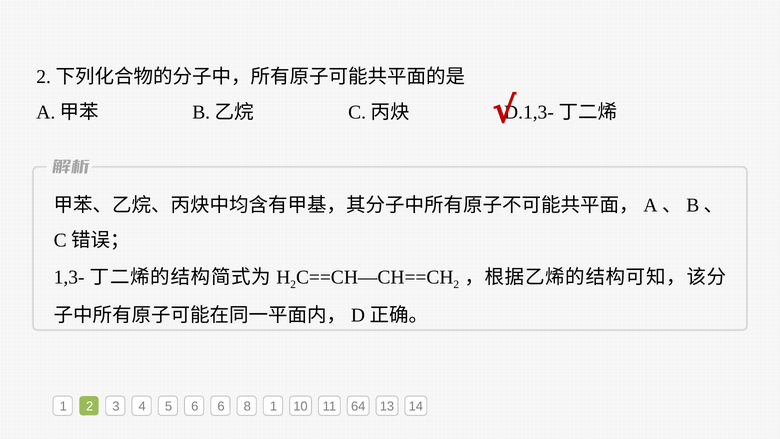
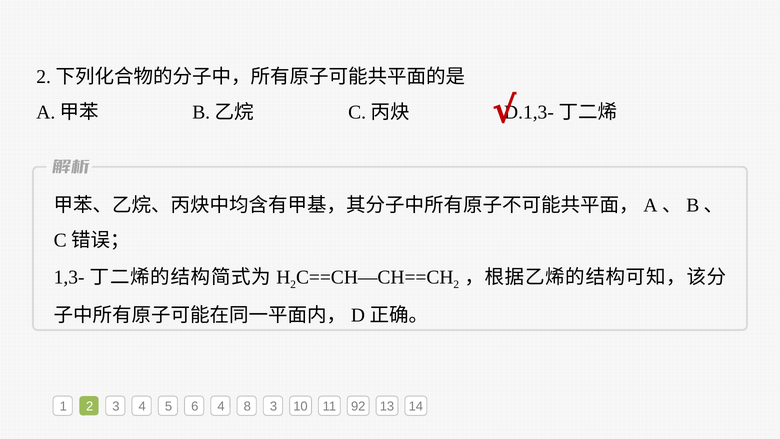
6 6: 6 -> 4 (221, 406)
8 1: 1 -> 3 (274, 406)
64: 64 -> 92 (358, 406)
